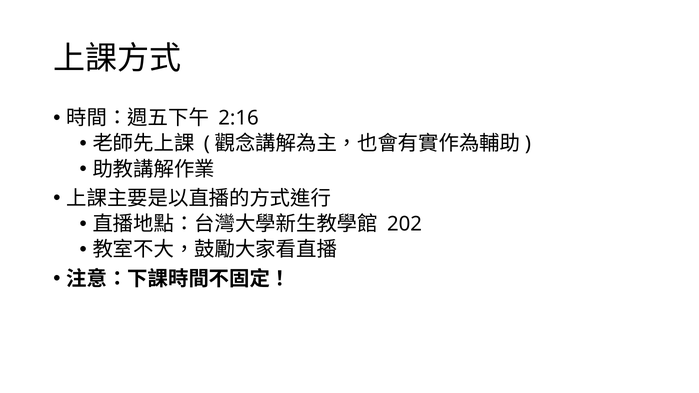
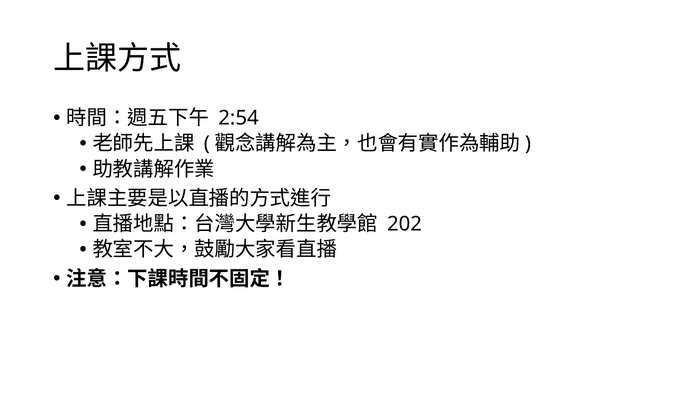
2:16: 2:16 -> 2:54 (239, 118)
